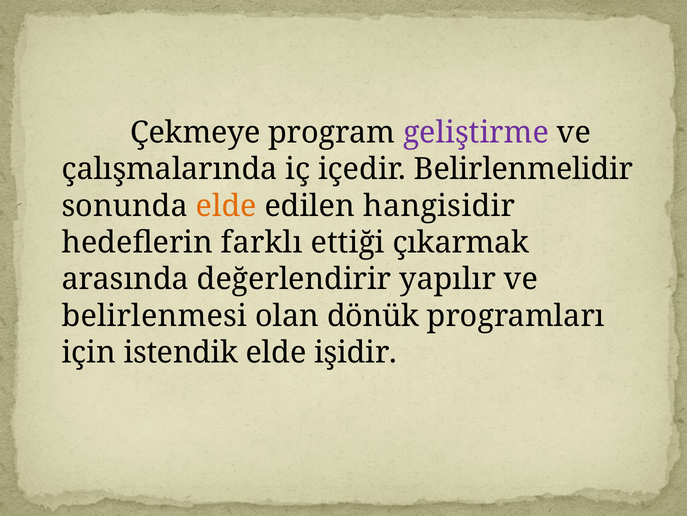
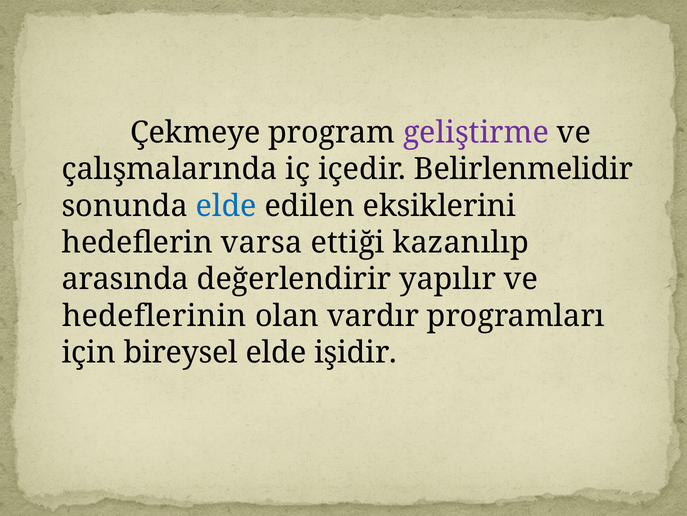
elde colour: orange -> blue (226, 206)
hangisidir: hangisidir -> eksiklerini (440, 206)
farklı: farklı -> varsa (262, 242)
çıkarmak: çıkarmak -> kazanılıp (461, 242)
belirlenmesi: belirlenmesi -> hedeflerinin (154, 316)
dönük: dönük -> vardır (373, 316)
istendik: istendik -> bireysel (181, 352)
